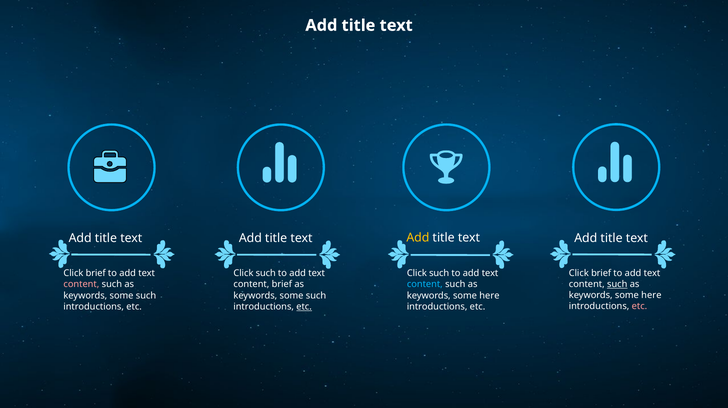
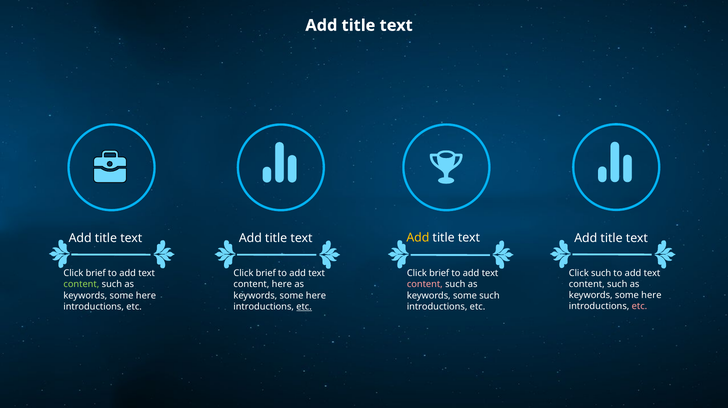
brief: brief -> such (601, 273)
such: such -> brief (266, 273)
such: such -> brief (439, 273)
such underline: present -> none (617, 284)
content colour: pink -> light green (81, 284)
content brief: brief -> here (282, 284)
content colour: light blue -> pink (425, 284)
such: such -> here (146, 295)
such: such -> here (316, 295)
here: here -> such (489, 295)
